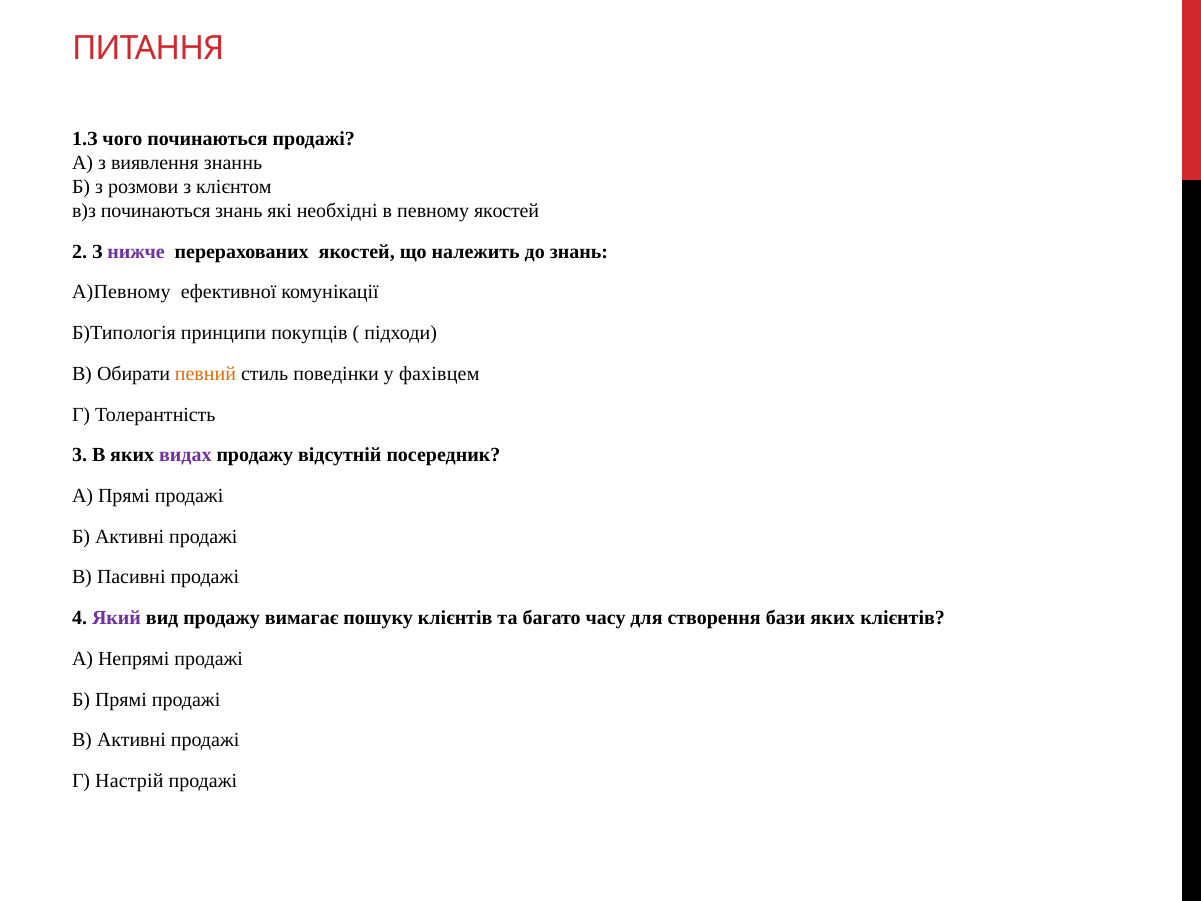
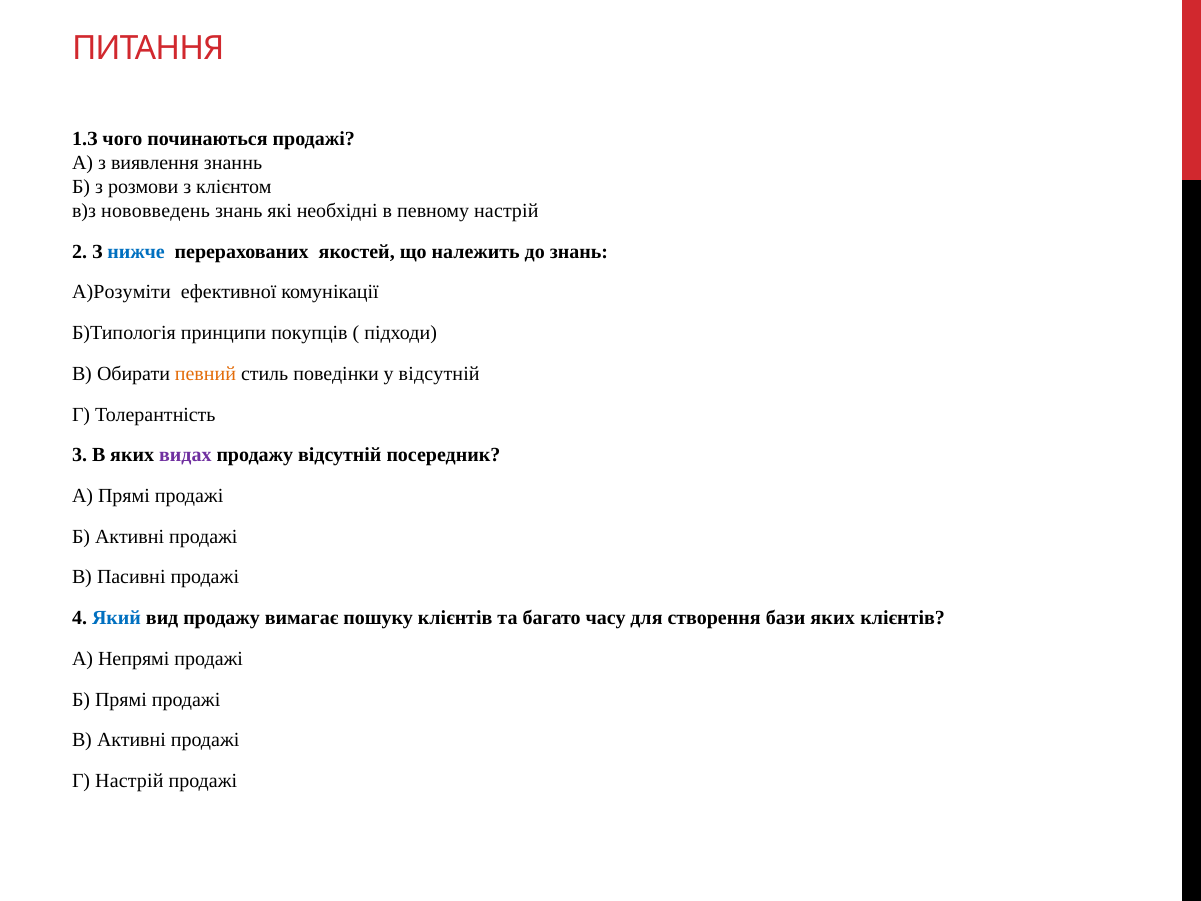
в)з починаються: починаються -> нововведень (156, 211)
певному якостей: якостей -> настрій (506, 211)
нижче colour: purple -> blue (136, 252)
А)Певному: А)Певному -> А)Розуміти (121, 292)
у фахівцем: фахівцем -> відсутній (439, 374)
Який colour: purple -> blue (116, 618)
